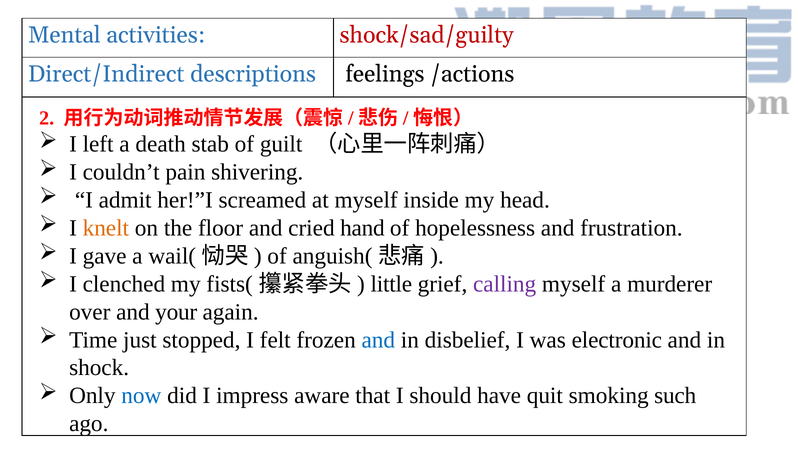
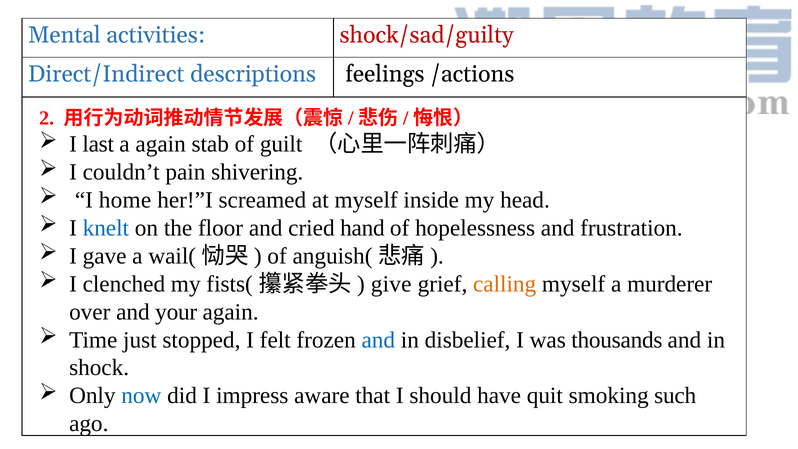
left: left -> last (98, 144)
a death: death -> again (161, 144)
admit: admit -> home (125, 200)
knelt colour: orange -> blue (106, 228)
little: little -> give (391, 284)
calling colour: purple -> orange (505, 284)
electronic: electronic -> thousands (617, 340)
